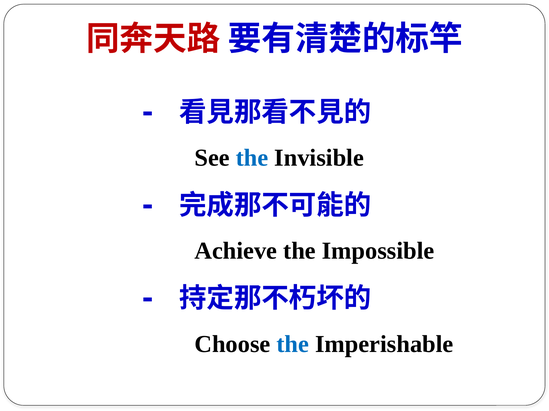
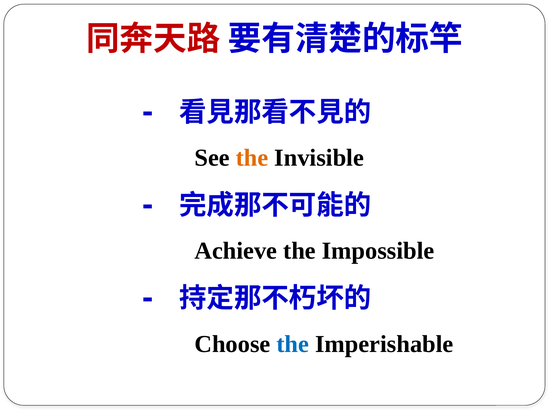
the colour: blue -> orange (252, 158)
